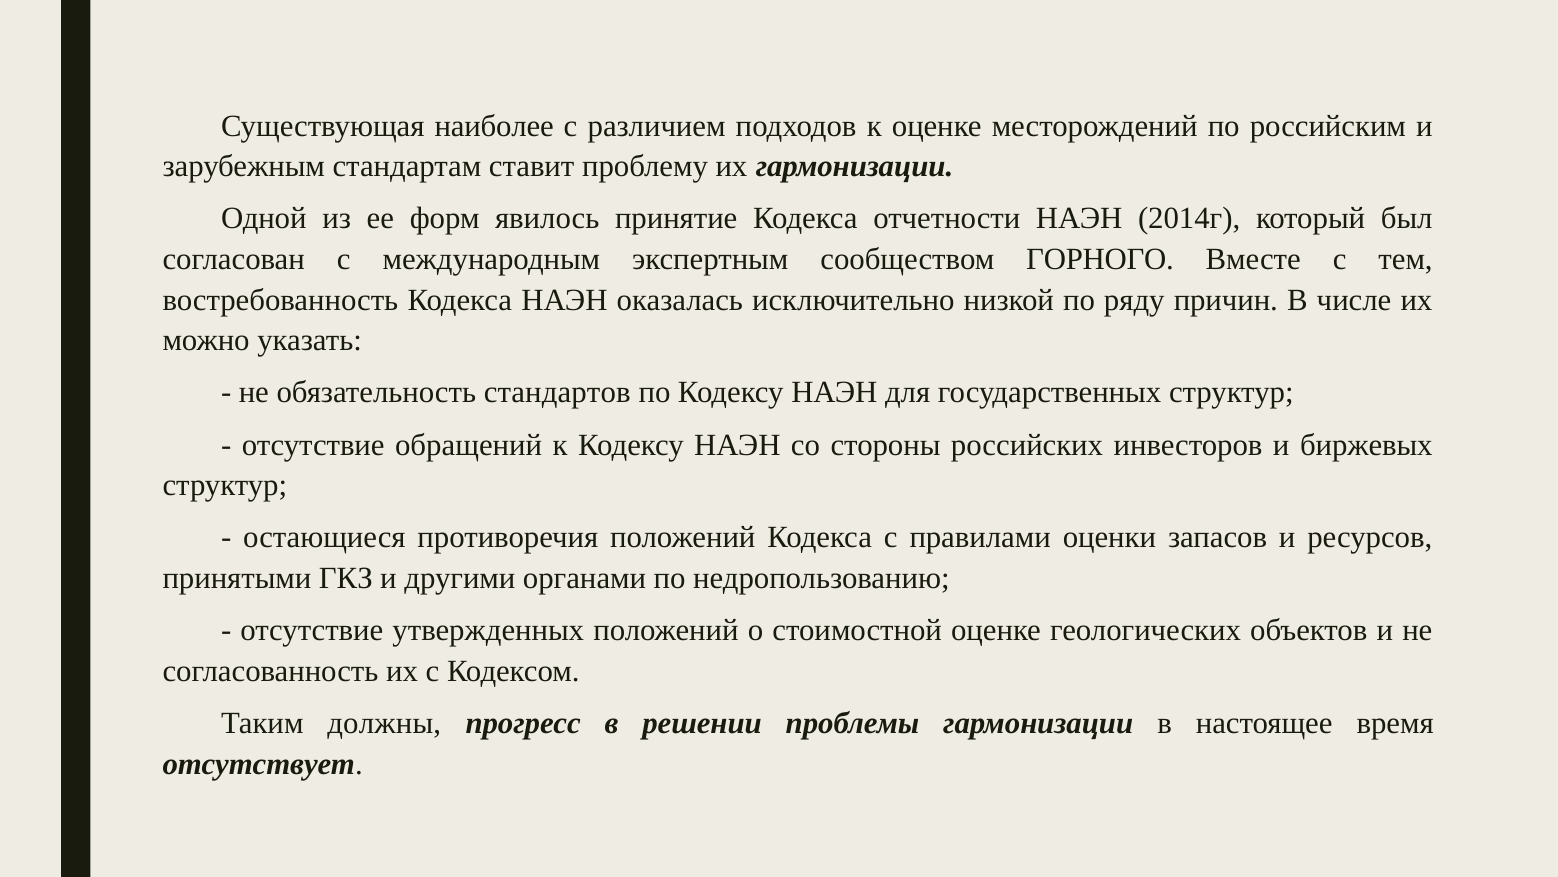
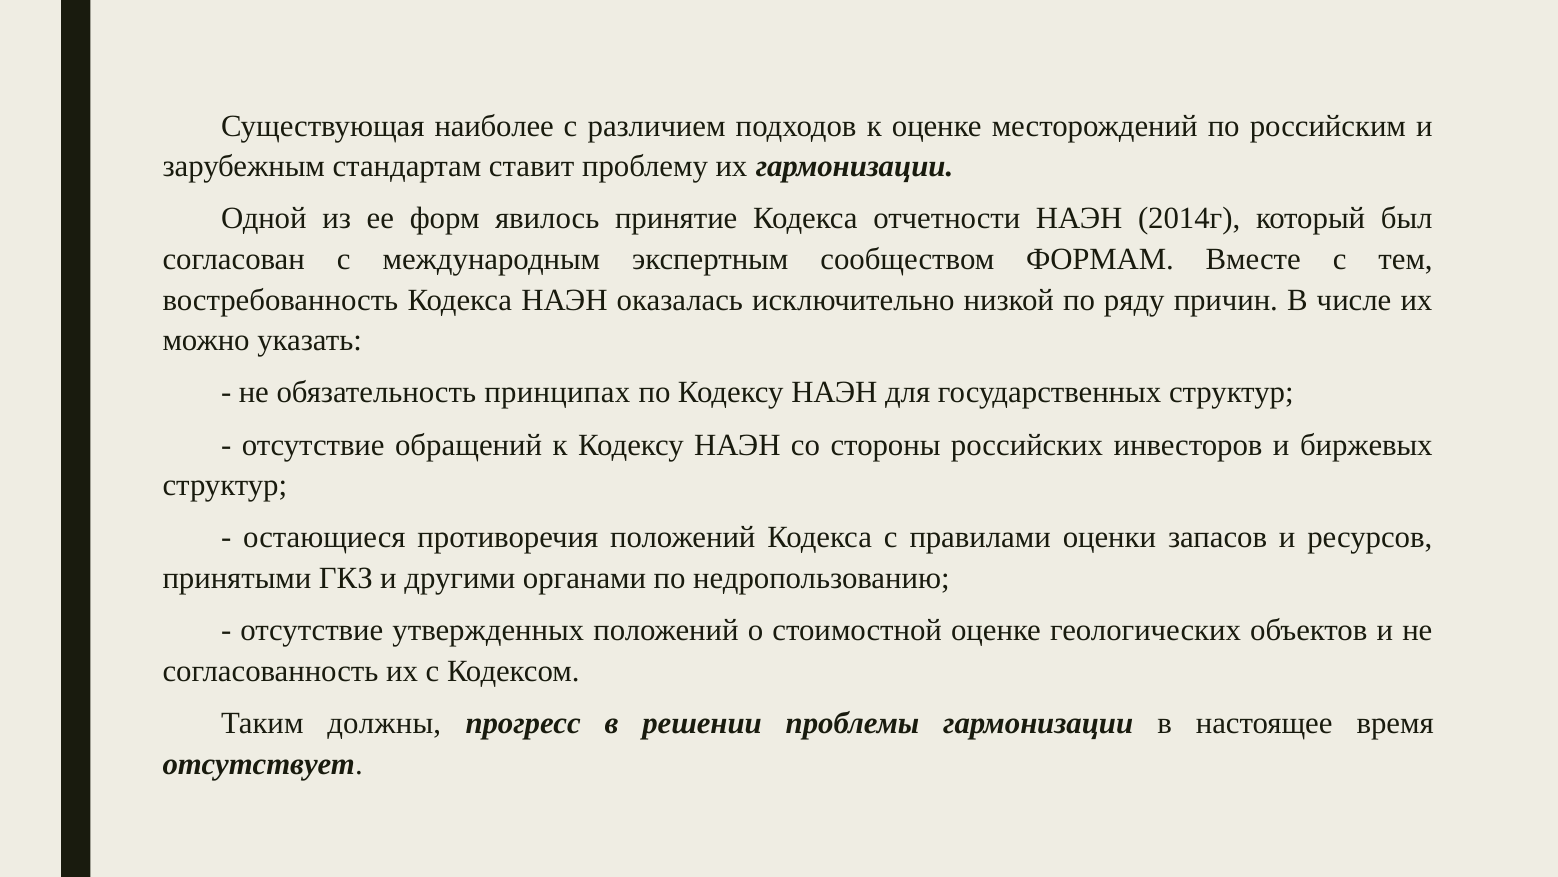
ГОРНОГО: ГОРНОГО -> ФОРМАМ (1100, 259)
стандартов: стандартов -> принципах (557, 392)
